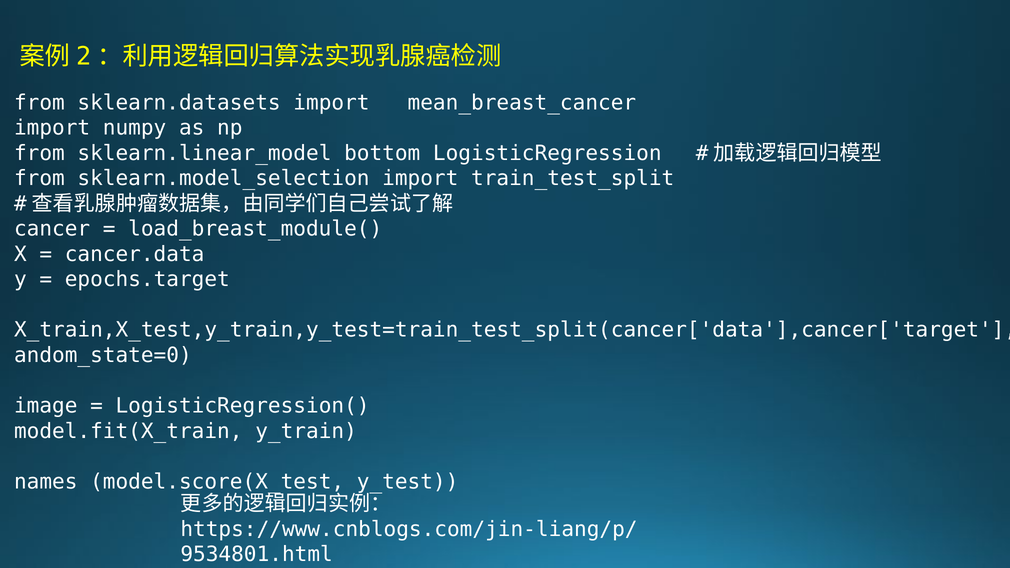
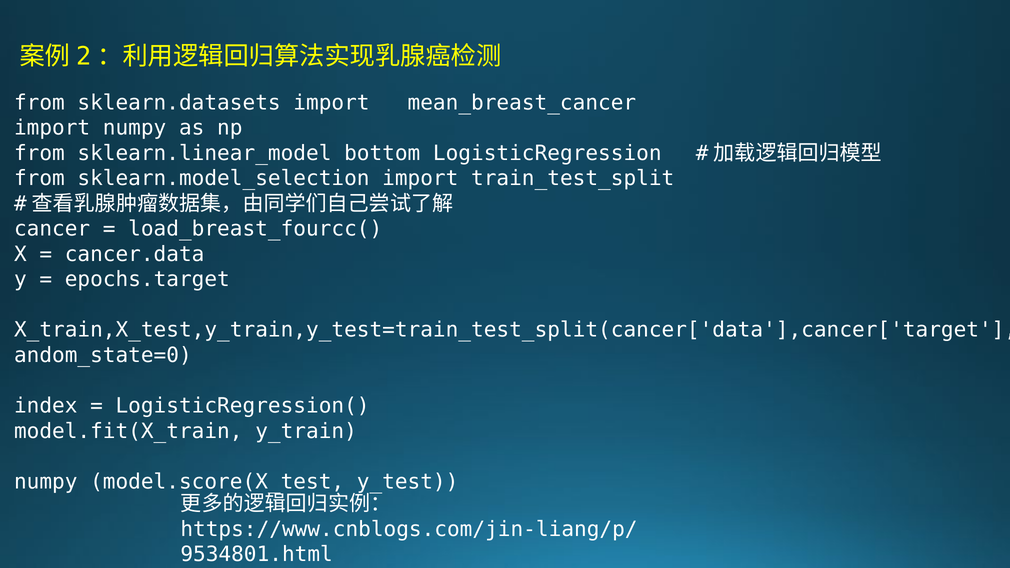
load_breast_module(: load_breast_module( -> load_breast_fourcc( (255, 229)
image: image -> index (46, 406)
names: names -> numpy (46, 482)
